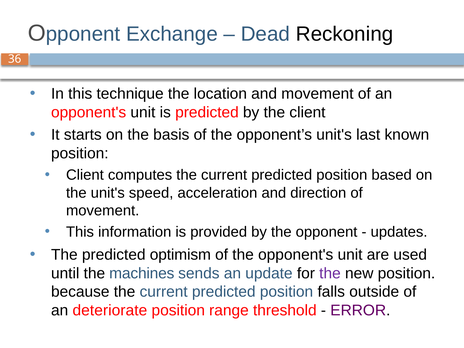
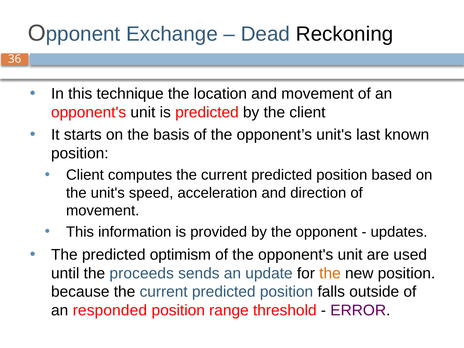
machines: machines -> proceeds (142, 273)
the colour: purple -> orange (330, 273)
deteriorate: deteriorate -> responded (110, 310)
